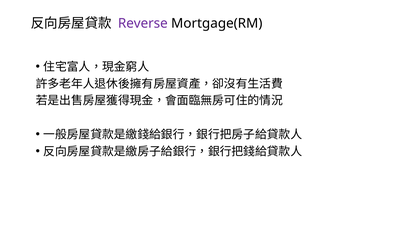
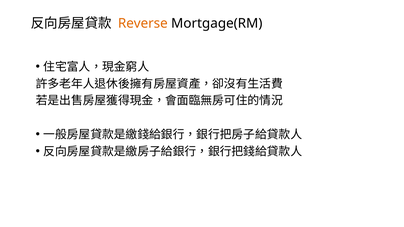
Reverse colour: purple -> orange (143, 23)
